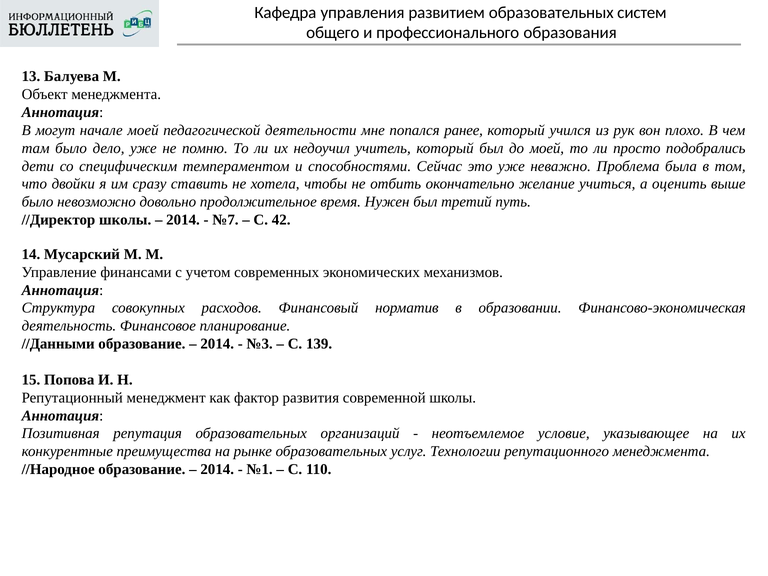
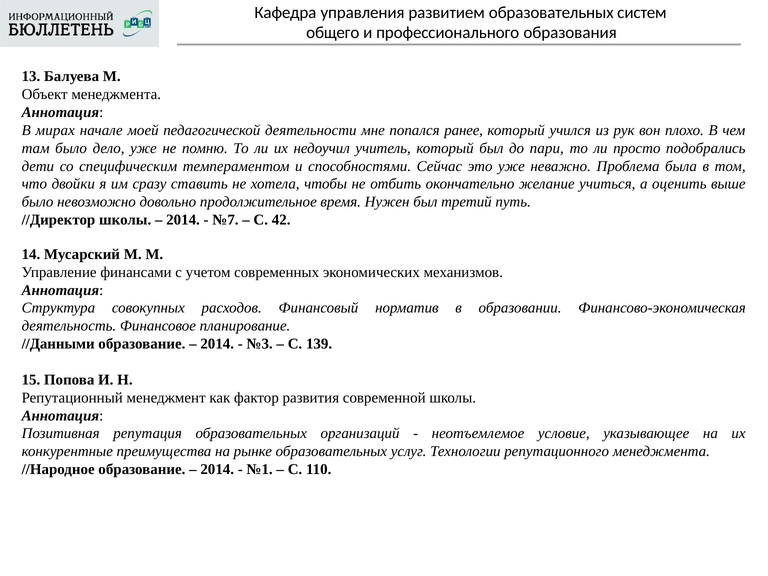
могут: могут -> мирах (55, 130)
до моей: моей -> пари (547, 148)
